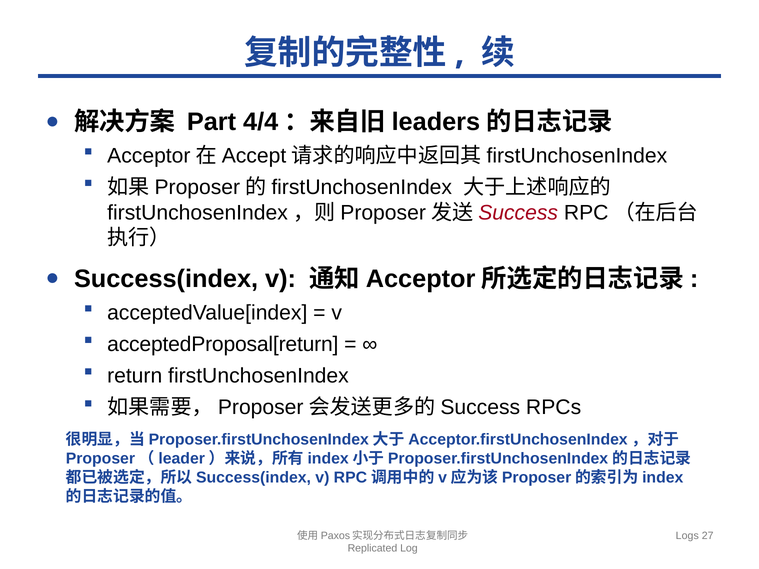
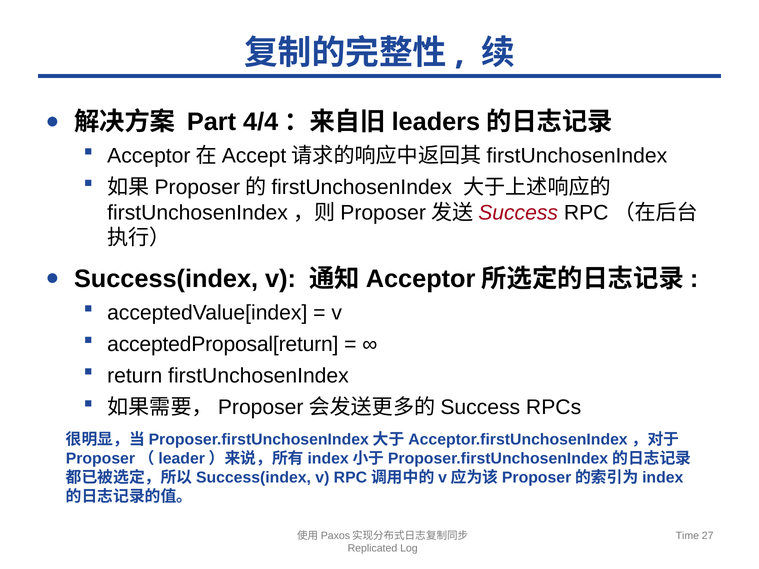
Logs: Logs -> Time (687, 536)
